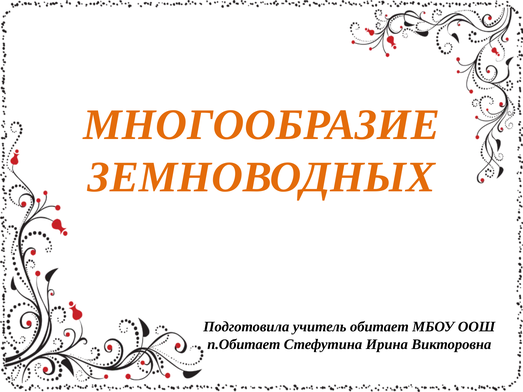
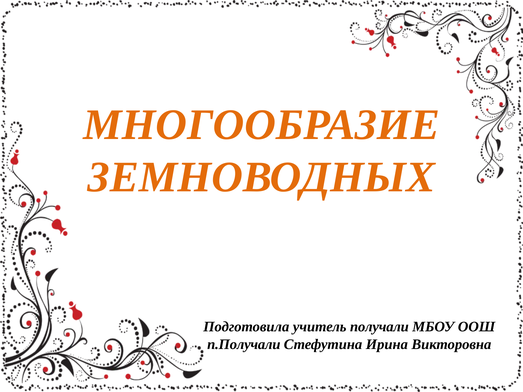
обитает: обитает -> получали (379, 327)
п.Обитает: п.Обитает -> п.Получали (244, 344)
